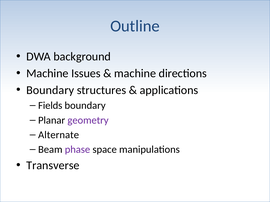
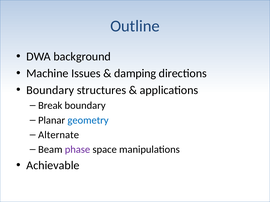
machine: machine -> damping (135, 73)
Fields: Fields -> Break (50, 106)
geometry colour: purple -> blue (88, 120)
Transverse: Transverse -> Achievable (53, 166)
